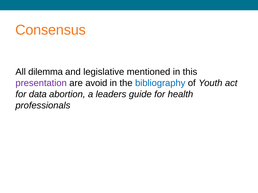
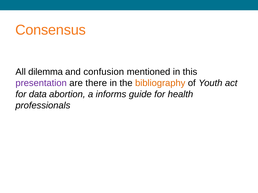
legislative: legislative -> confusion (104, 72)
avoid: avoid -> there (96, 83)
bibliography colour: blue -> orange (160, 83)
leaders: leaders -> informs (111, 94)
